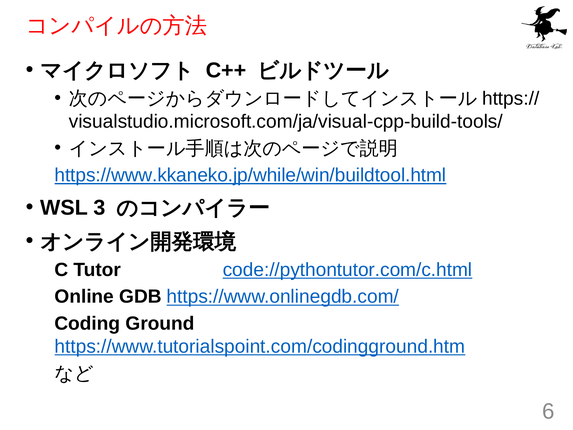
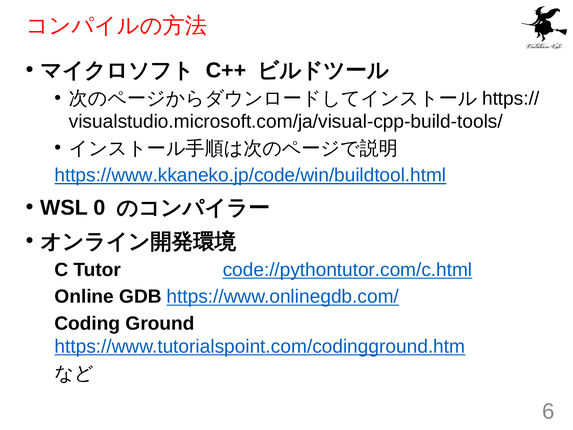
https://www.kkaneko.jp/while/win/buildtool.html: https://www.kkaneko.jp/while/win/buildtool.html -> https://www.kkaneko.jp/code/win/buildtool.html (250, 175)
3: 3 -> 0 (99, 208)
